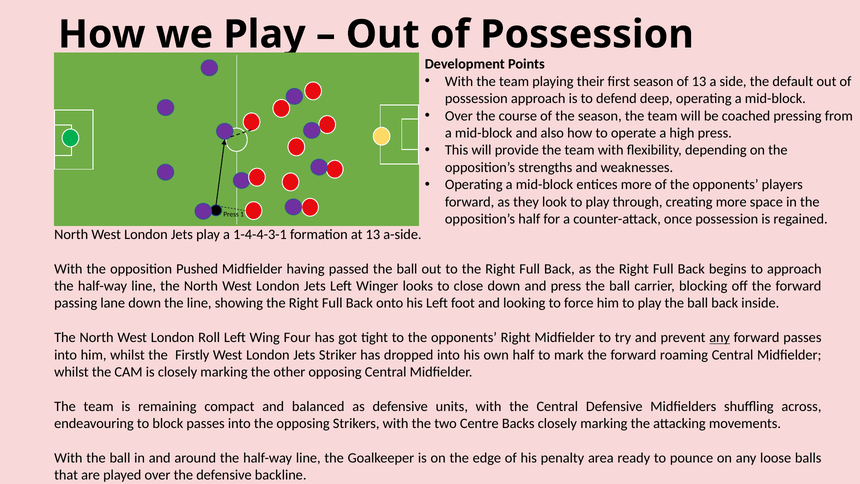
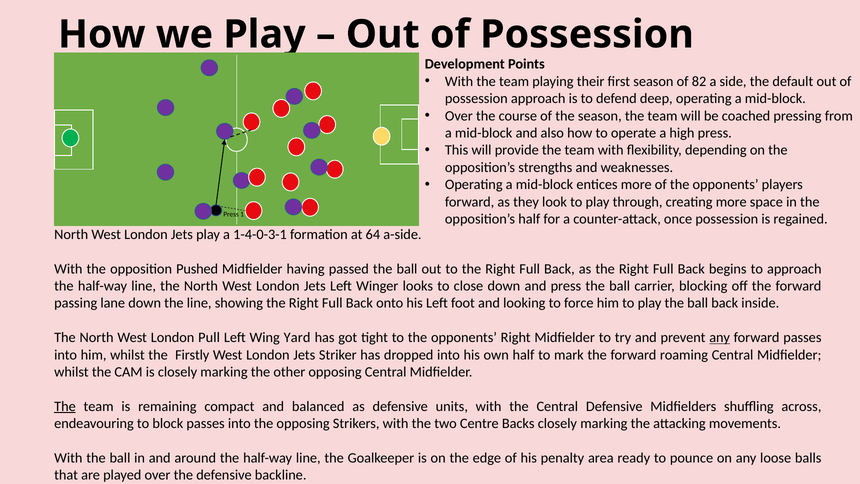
of 13: 13 -> 82 (699, 81)
1-4-4-3-1: 1-4-4-3-1 -> 1-4-0-3-1 (260, 234)
at 13: 13 -> 64 (373, 234)
Roll: Roll -> Pull (209, 337)
Four: Four -> Yard (297, 337)
The underline: none -> present (65, 406)
